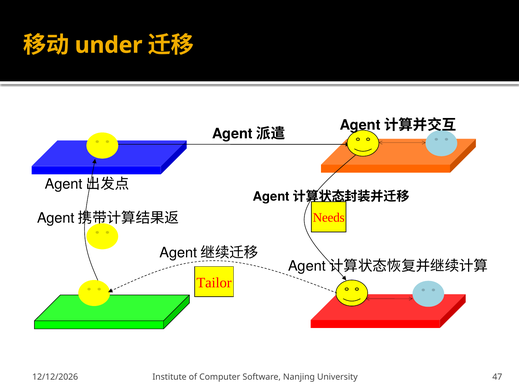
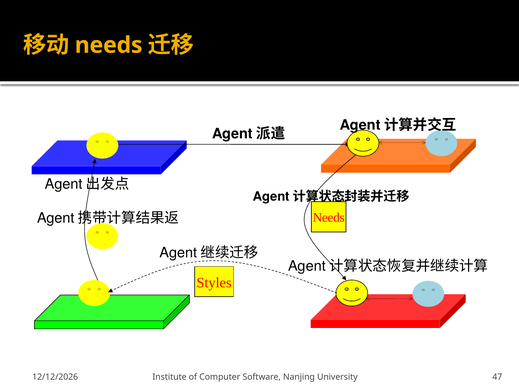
under: under -> needs (109, 45)
Tailor: Tailor -> Styles (214, 283)
